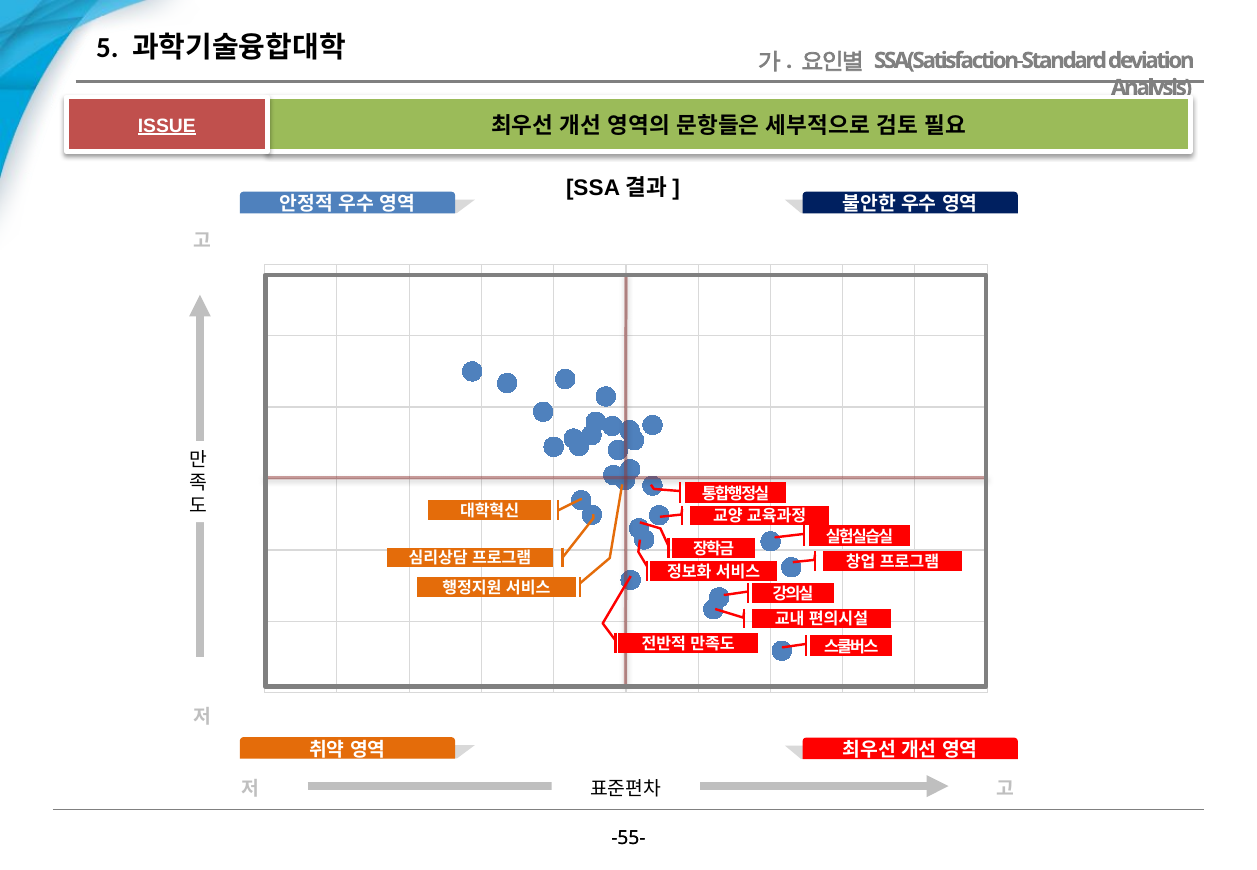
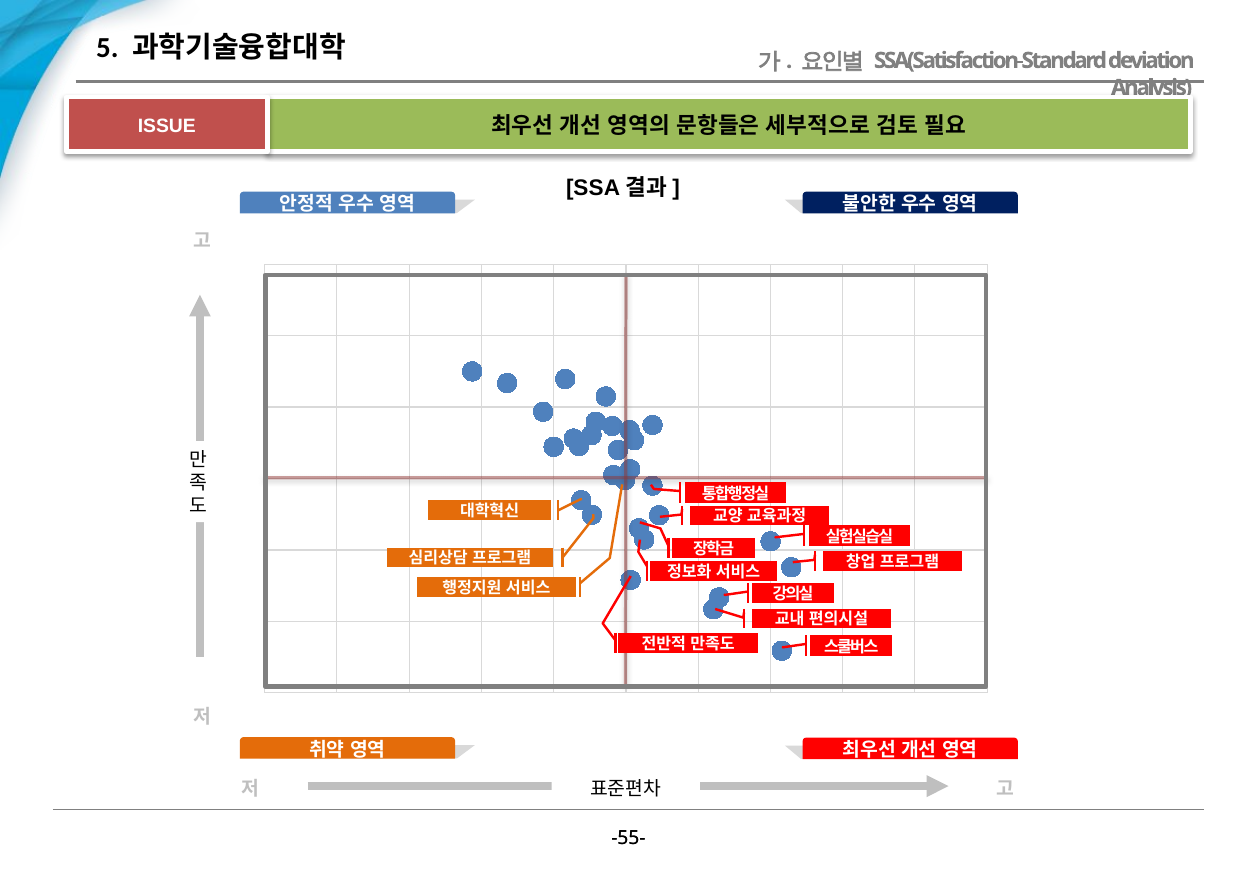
ISSUE underline: present -> none (167, 126)
